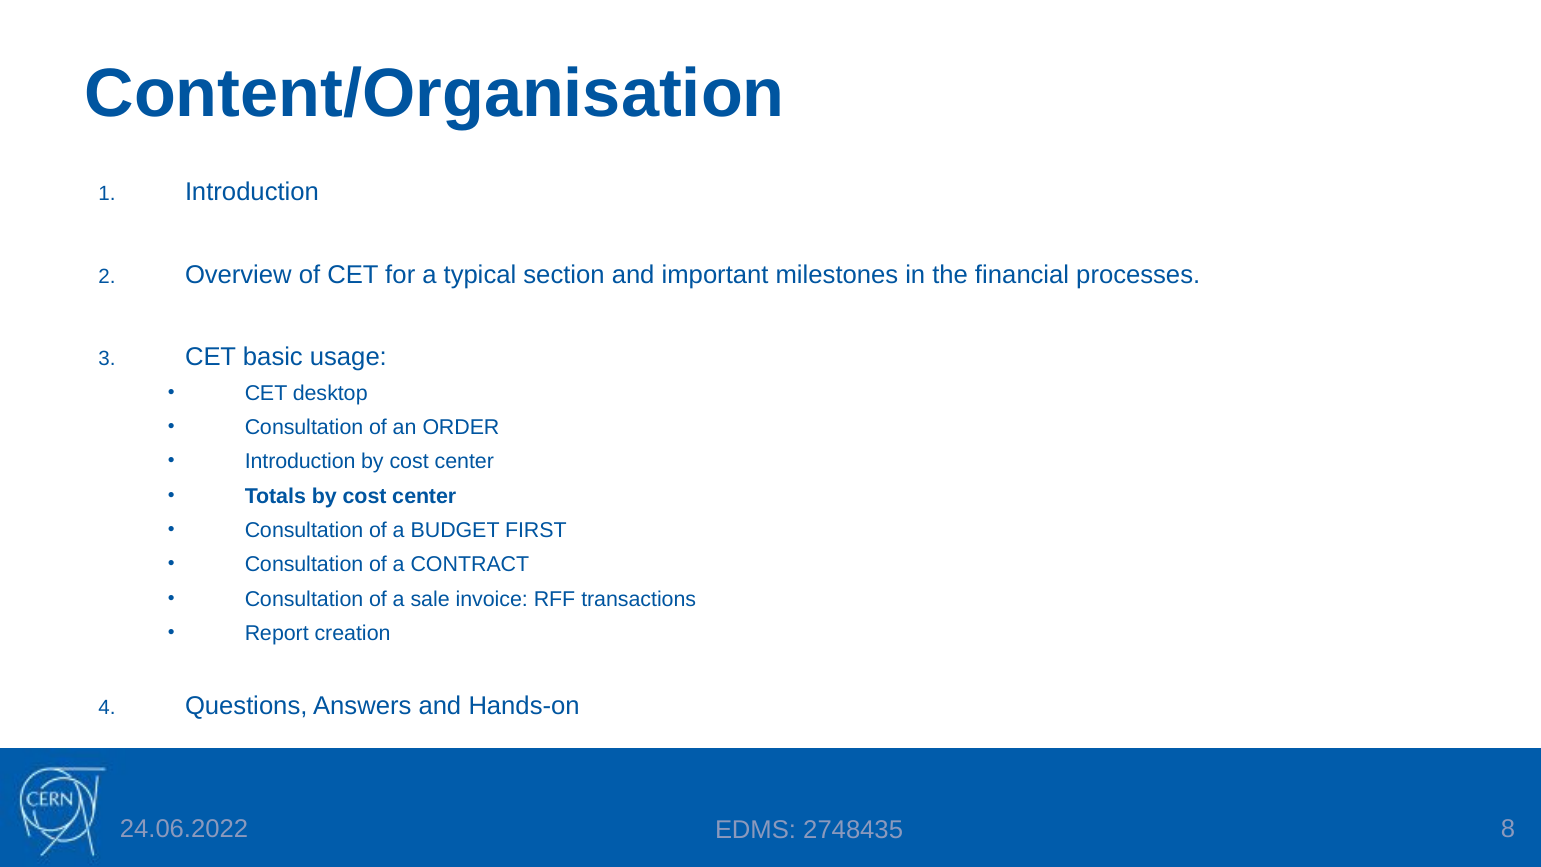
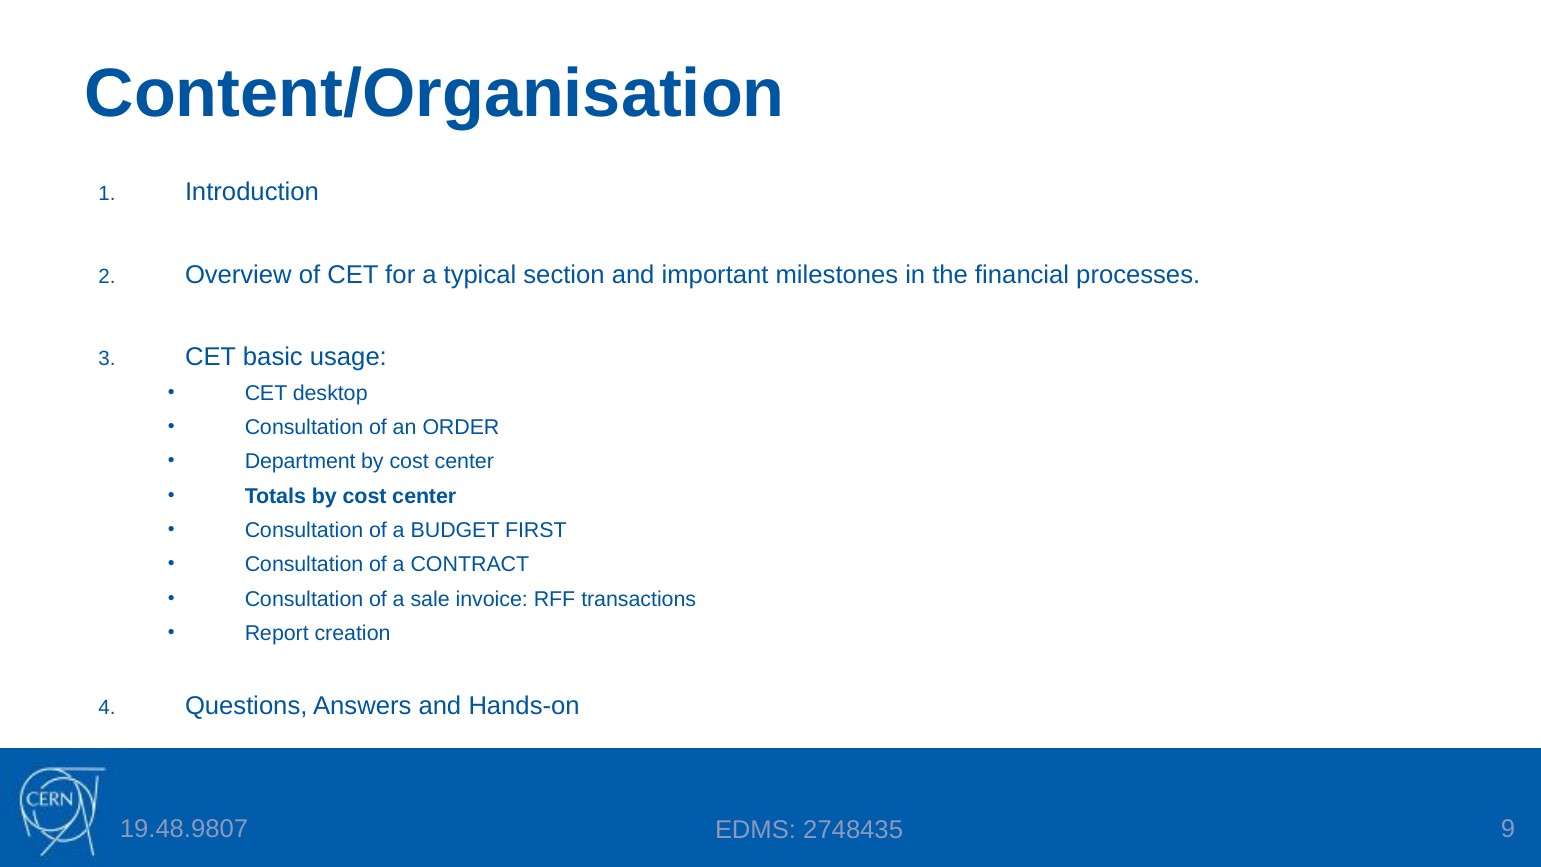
Introduction: Introduction -> Department (300, 462)
24.06.2022: 24.06.2022 -> 19.48.9807 (184, 829)
8: 8 -> 9 (1508, 829)
